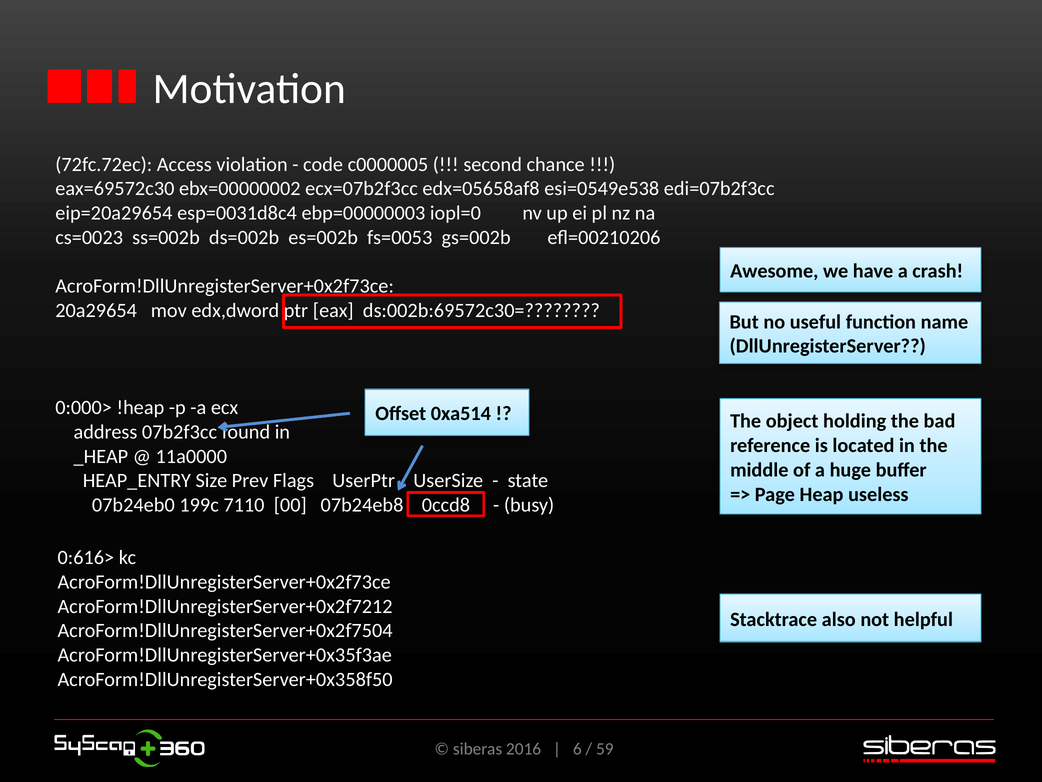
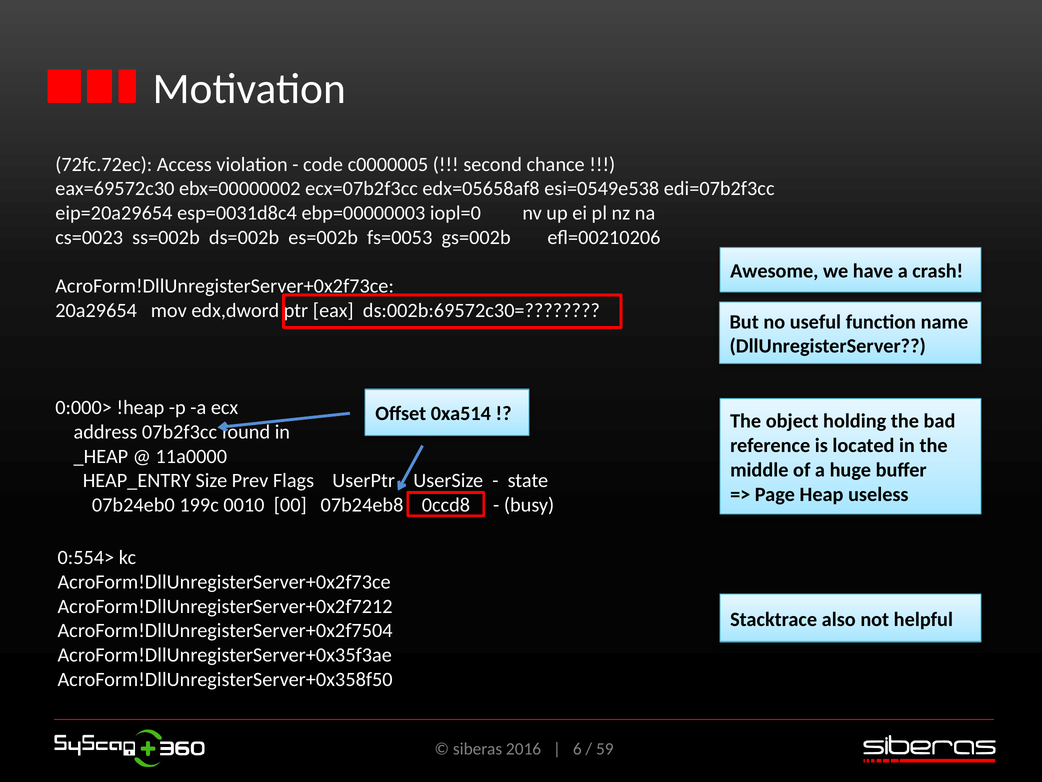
7110: 7110 -> 0010 (244, 505)
0:616>: 0:616> -> 0:554> (86, 557)
